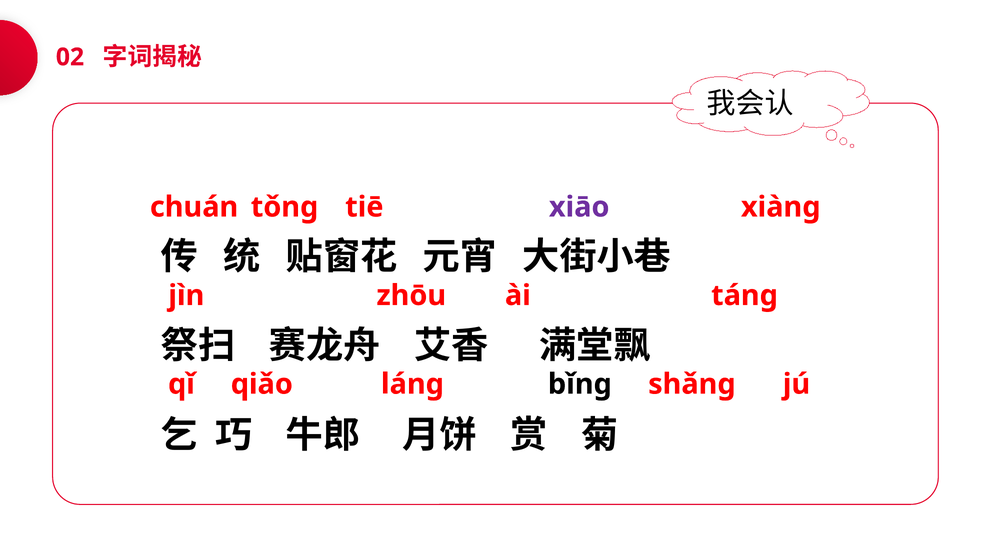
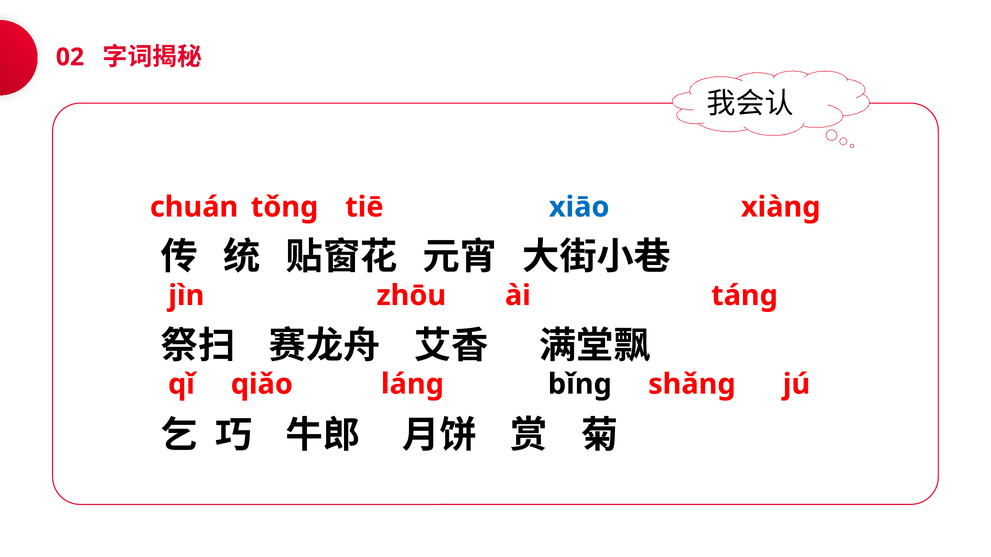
xiāo colour: purple -> blue (579, 207)
